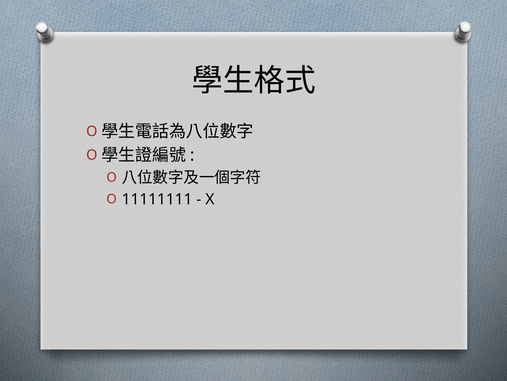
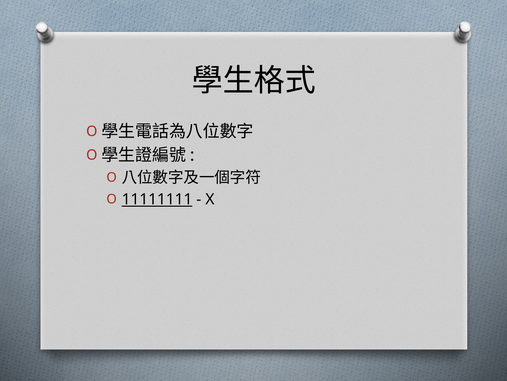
11111111 underline: none -> present (157, 199)
